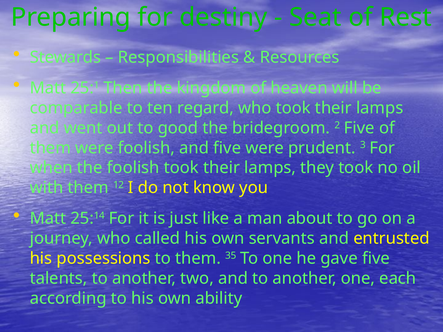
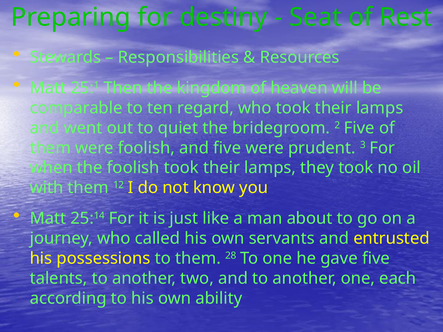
good: good -> quiet (178, 128)
35: 35 -> 28 (231, 256)
